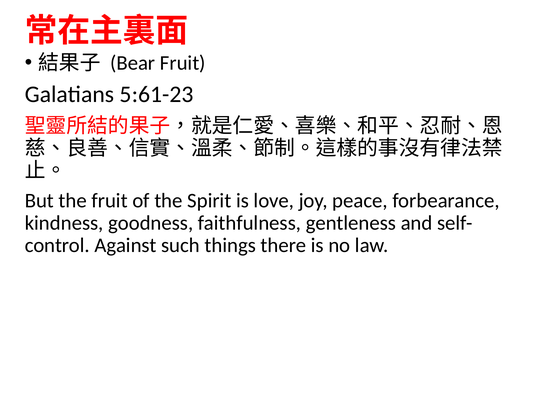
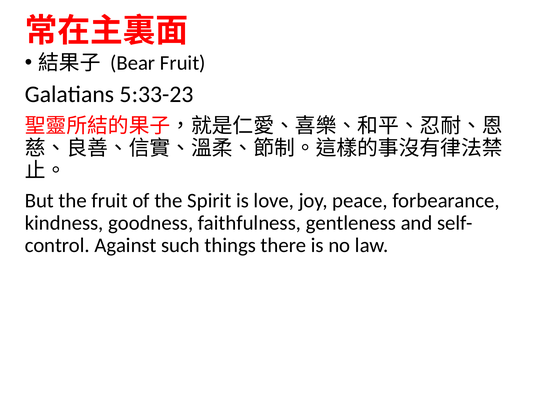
5:61-23: 5:61-23 -> 5:33-23 (157, 94)
